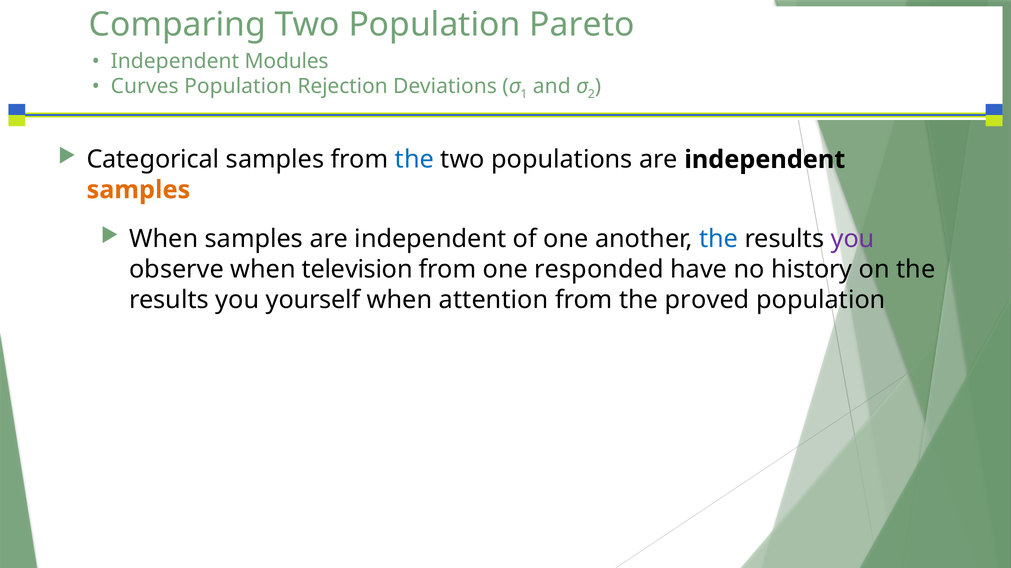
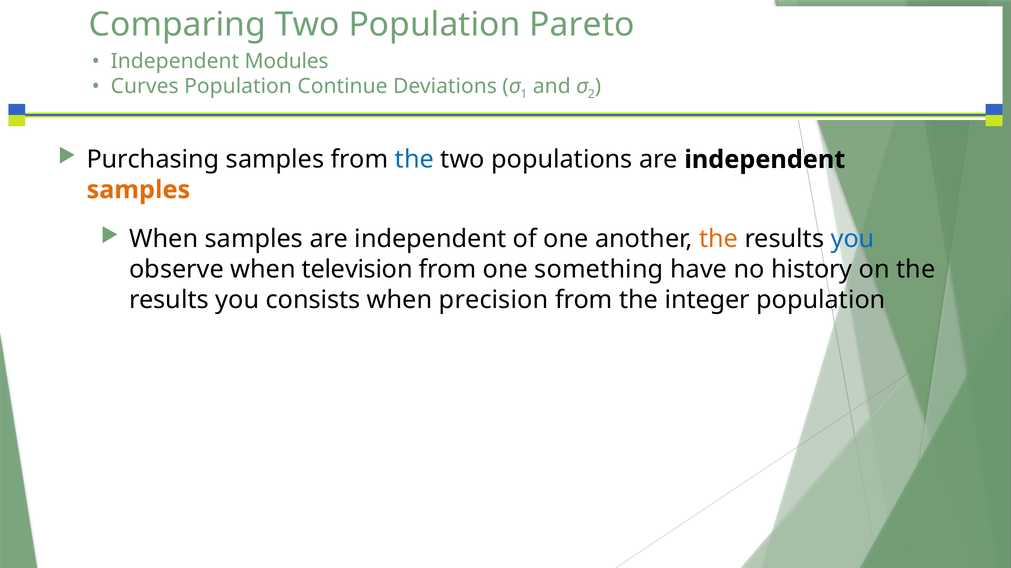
Rejection: Rejection -> Continue (343, 86)
Categorical: Categorical -> Purchasing (153, 160)
the colour: blue -> orange (719, 239)
you colour: purple -> blue (853, 239)
responded: responded -> something (599, 270)
yourself: yourself -> consists (313, 300)
attention: attention -> precision (494, 300)
proved: proved -> integer (707, 300)
